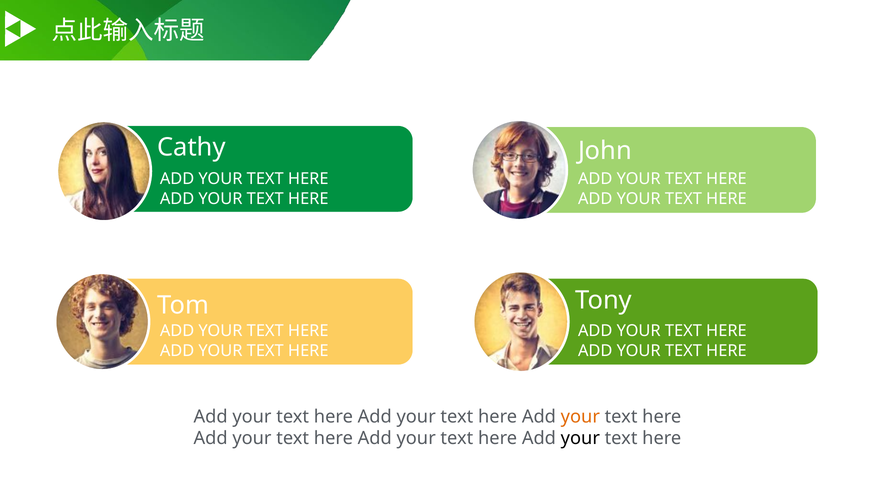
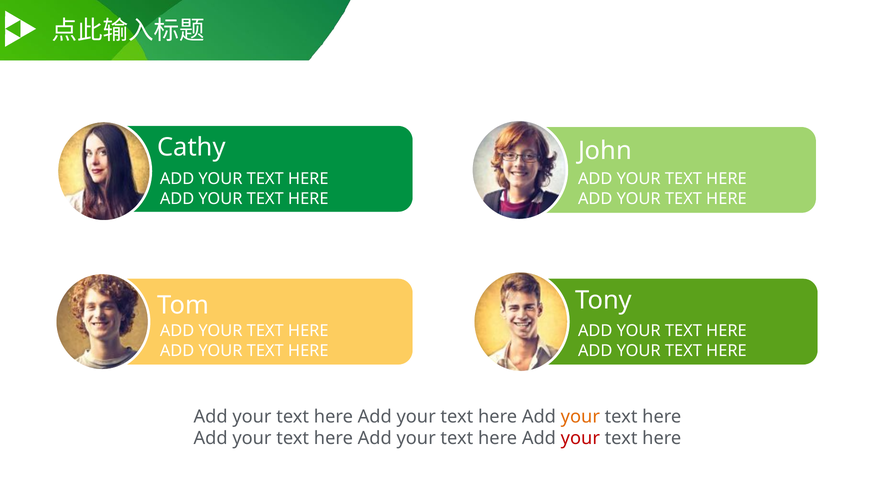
your colour: black -> red (580, 439)
